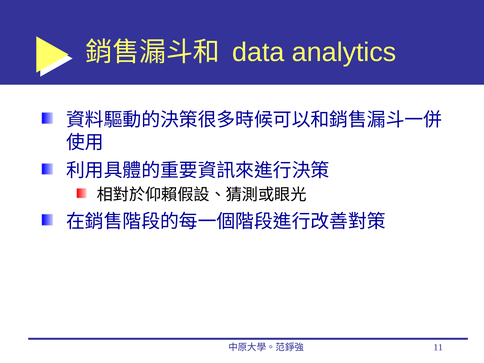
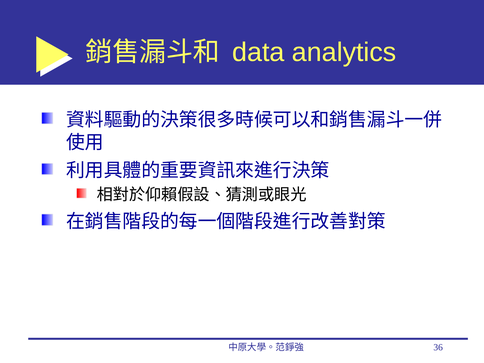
11: 11 -> 36 (438, 348)
